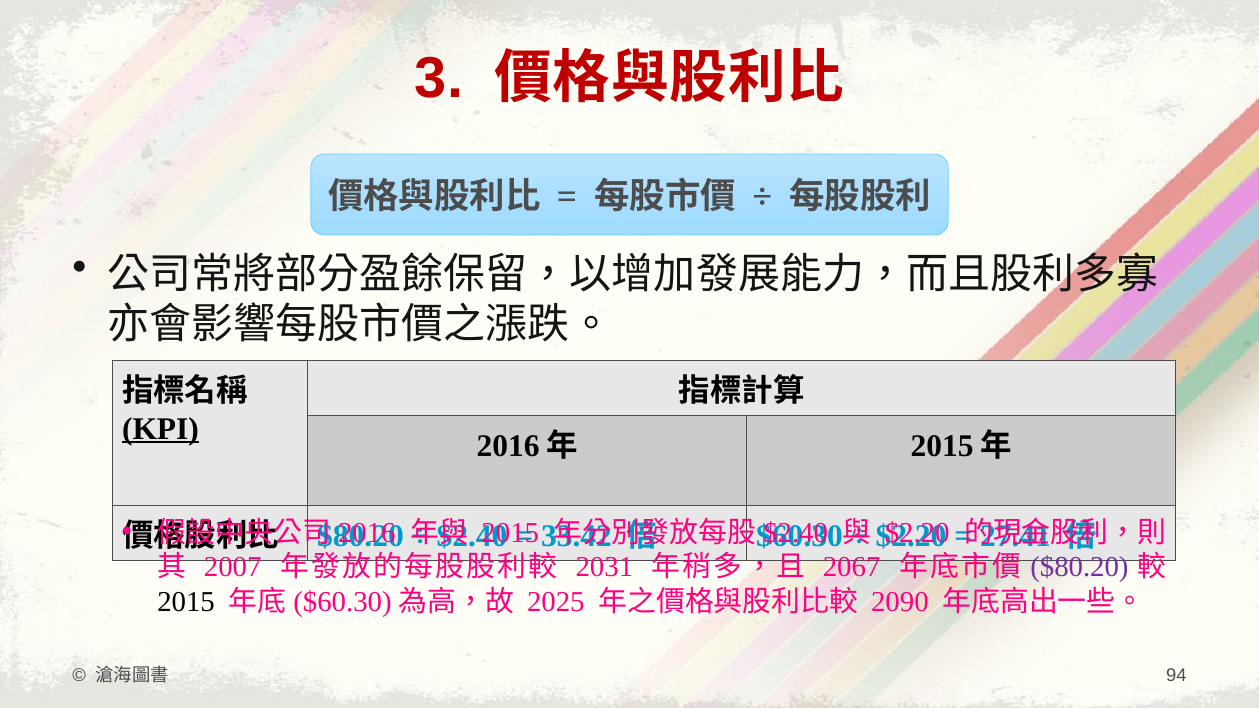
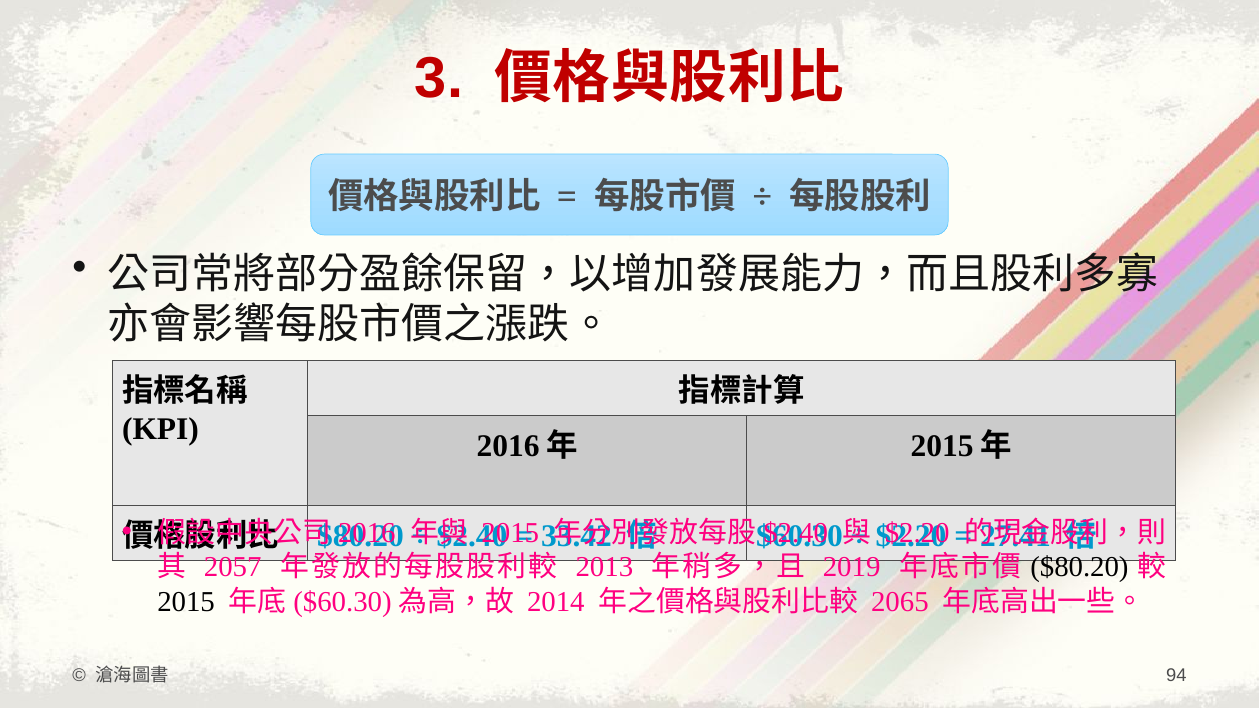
KPI underline: present -> none (160, 429)
2007: 2007 -> 2057 (233, 568)
2031: 2031 -> 2013 (604, 568)
2067: 2067 -> 2019 (852, 568)
$80.20 colour: purple -> black (1079, 568)
2025: 2025 -> 2014 (556, 602)
2090: 2090 -> 2065 (900, 602)
